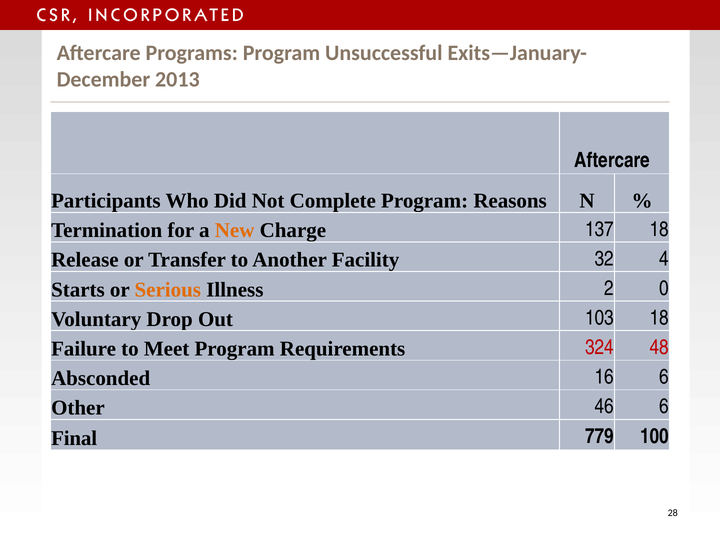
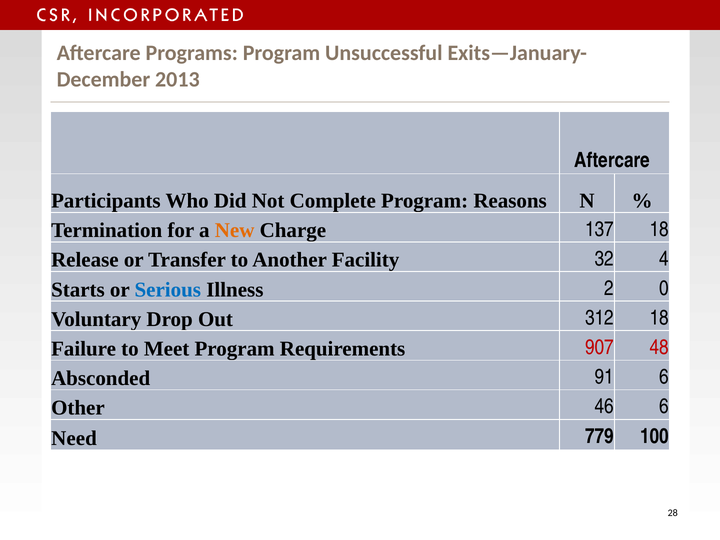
Serious colour: orange -> blue (168, 290)
103: 103 -> 312 (599, 318)
324: 324 -> 907 (599, 347)
16: 16 -> 91 (604, 377)
Final: Final -> Need (74, 438)
